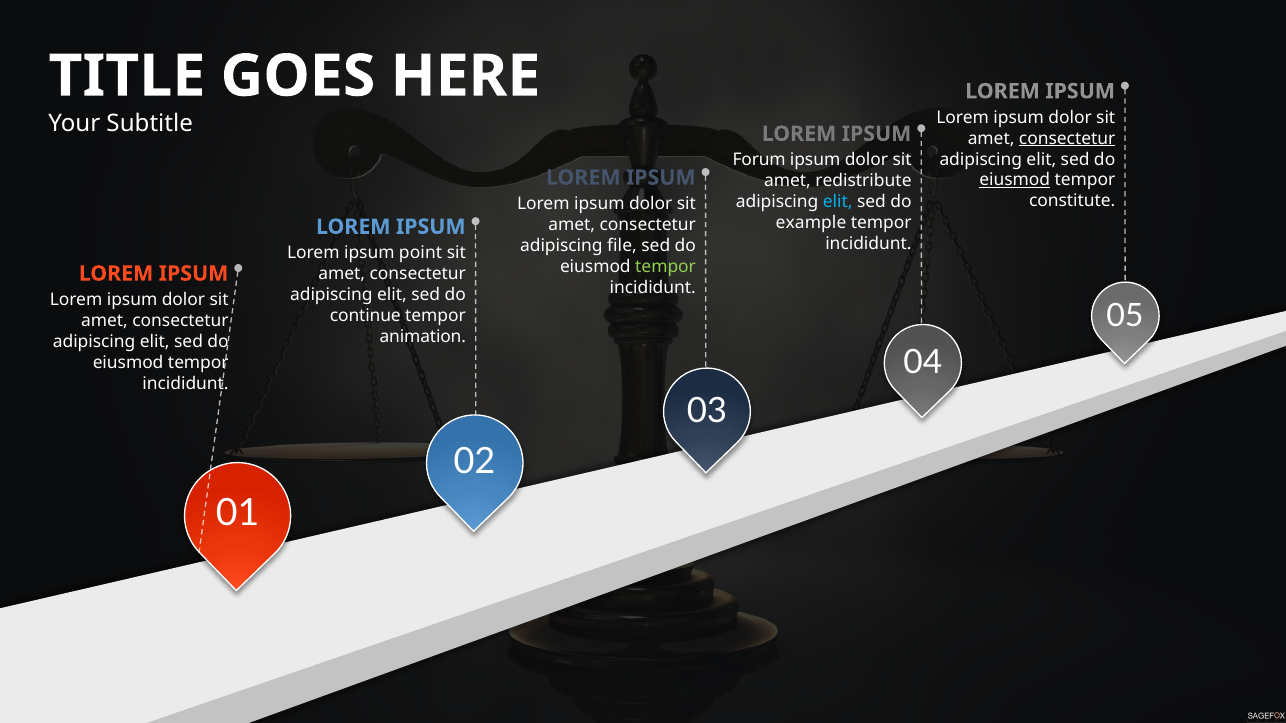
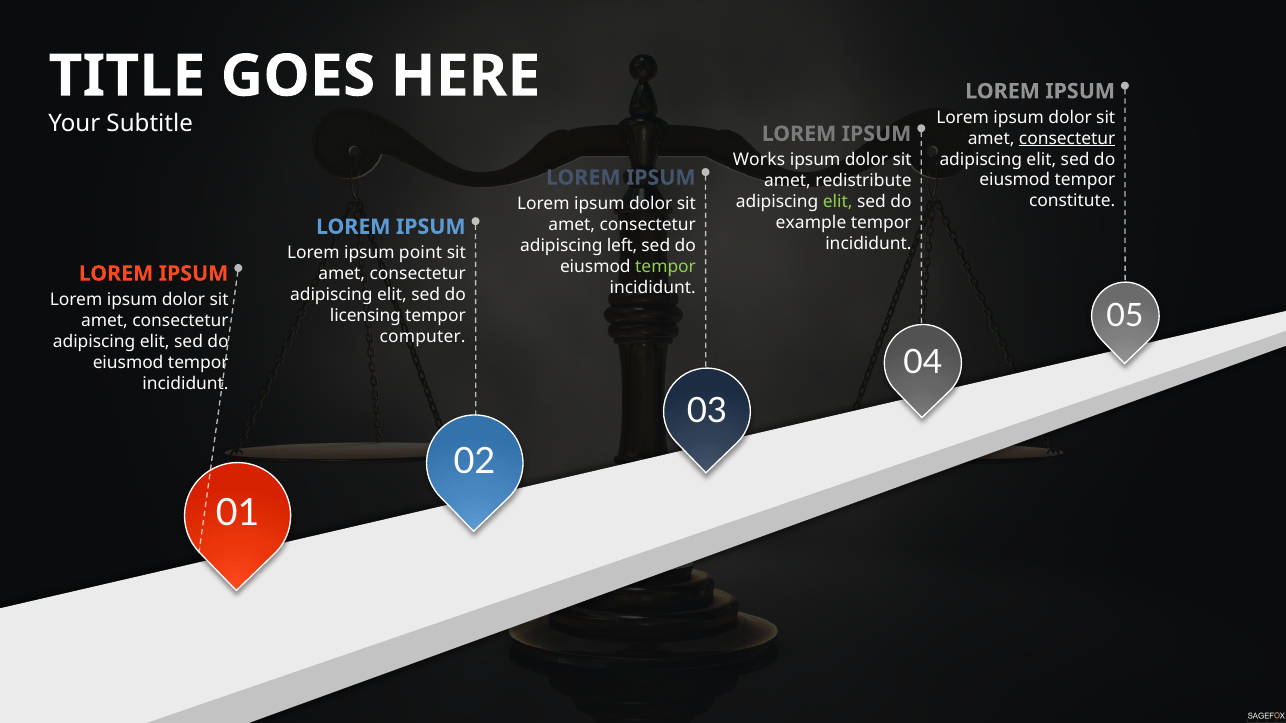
Forum: Forum -> Works (759, 160)
eiusmod underline: present -> none (1015, 180)
elit colour: light blue -> light green (838, 202)
file: file -> left (622, 246)
continue: continue -> licensing (365, 316)
animation: animation -> computer (423, 337)
